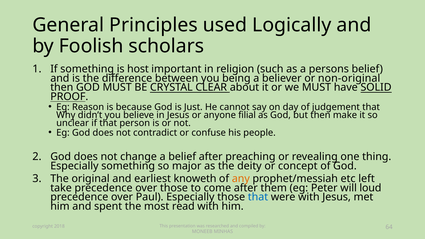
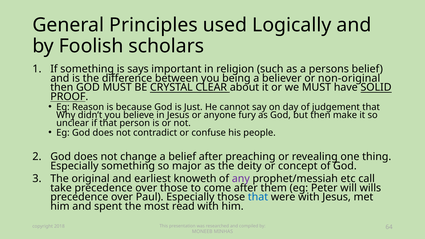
host: host -> says (138, 69)
filial: filial -> fury (247, 115)
any colour: orange -> purple (241, 179)
left: left -> call (367, 179)
loud: loud -> wills (370, 188)
